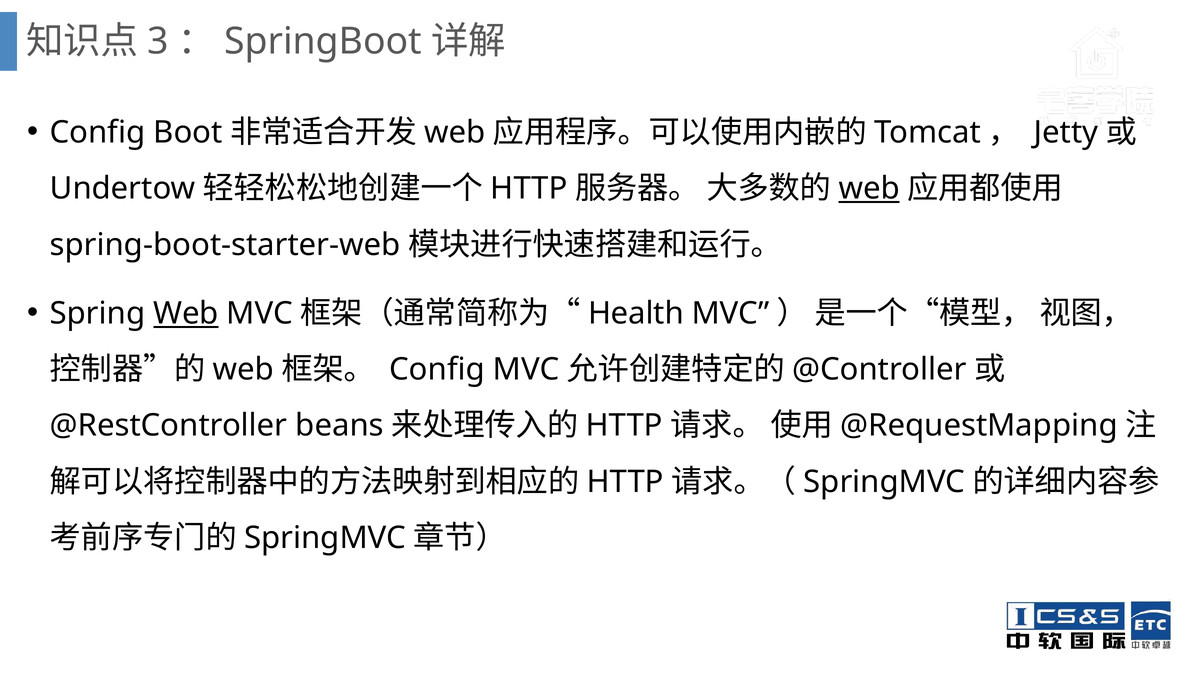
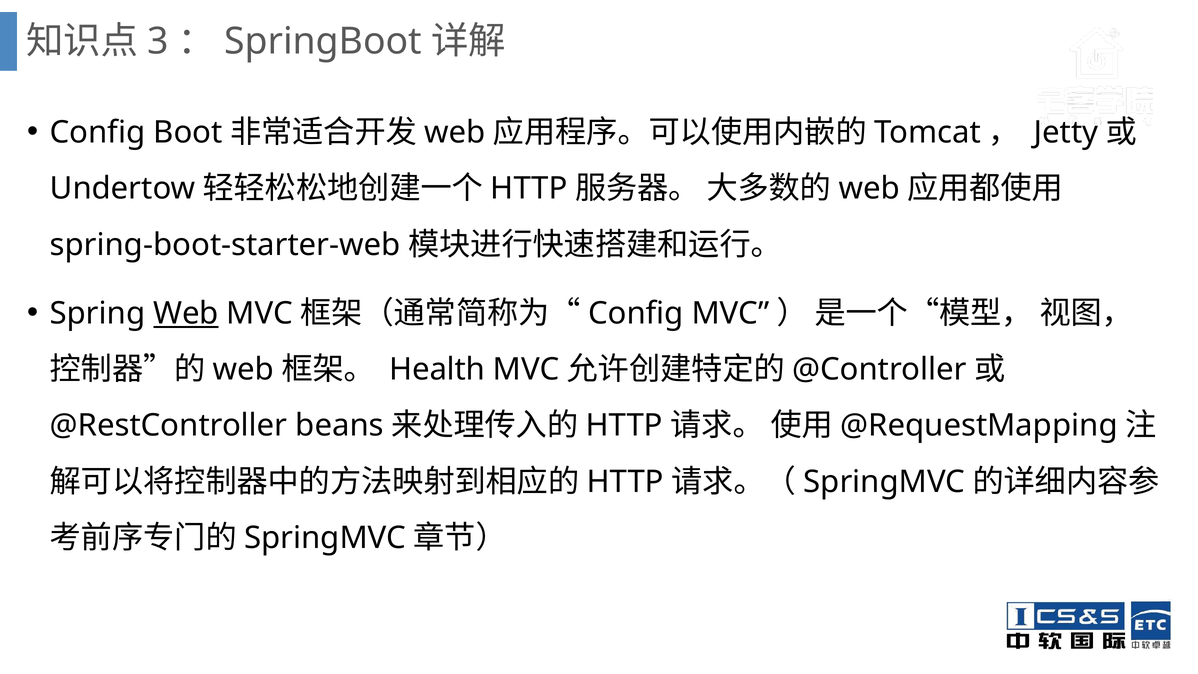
web underline: present -> none (869, 189)
Health: Health -> Config (636, 313)
Config: Config -> Health (437, 369)
